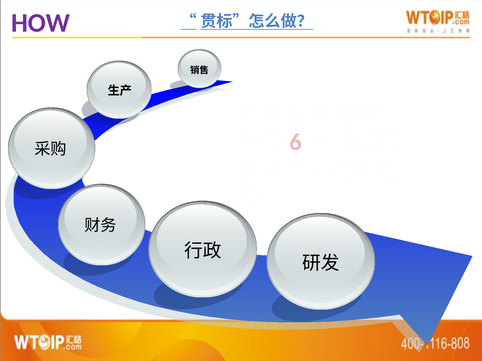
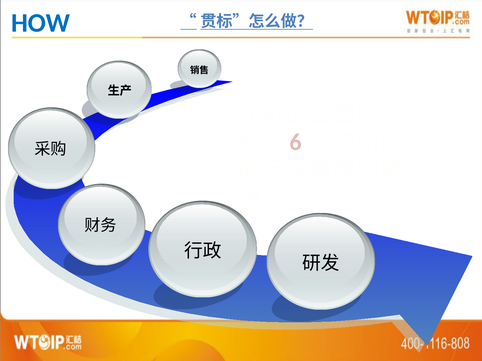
HOW colour: purple -> blue (41, 23)
